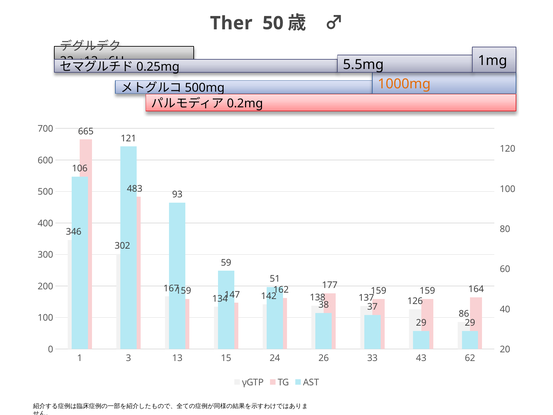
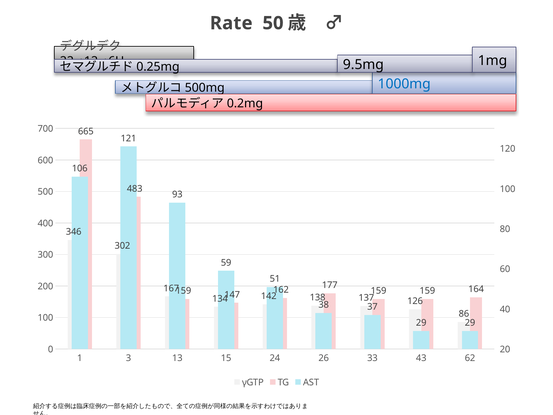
Ther: Ther -> Rate (231, 23)
5.5mg: 5.5mg -> 9.5mg (363, 65)
1000mg colour: orange -> blue (404, 84)
